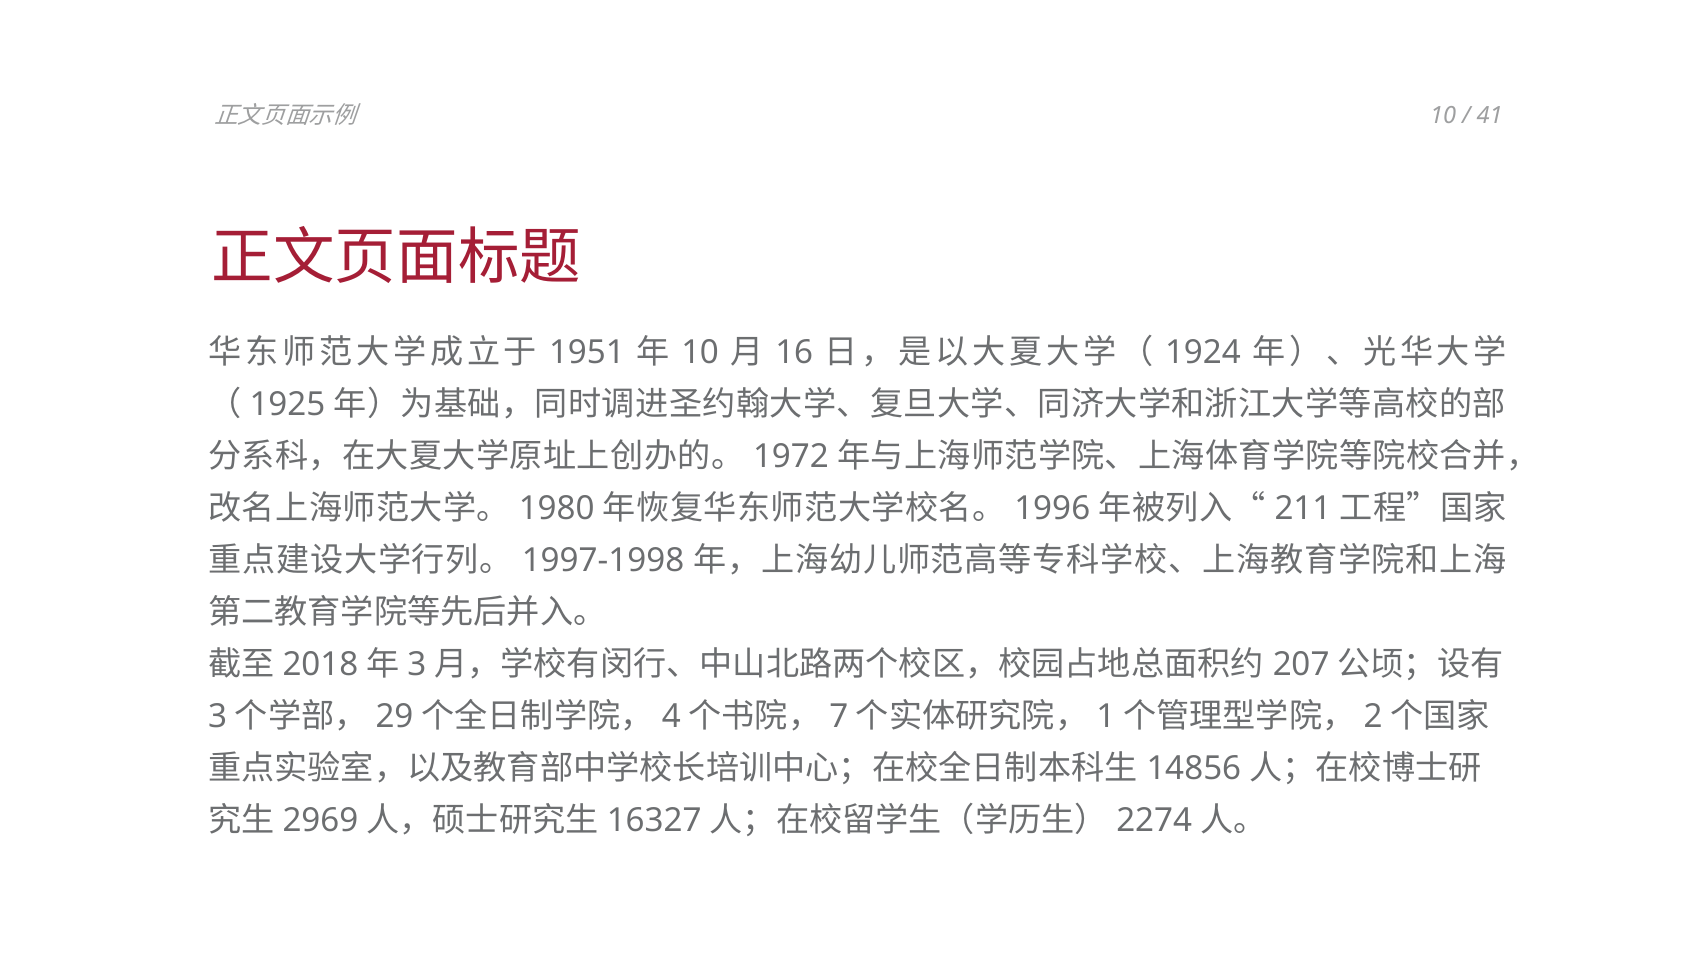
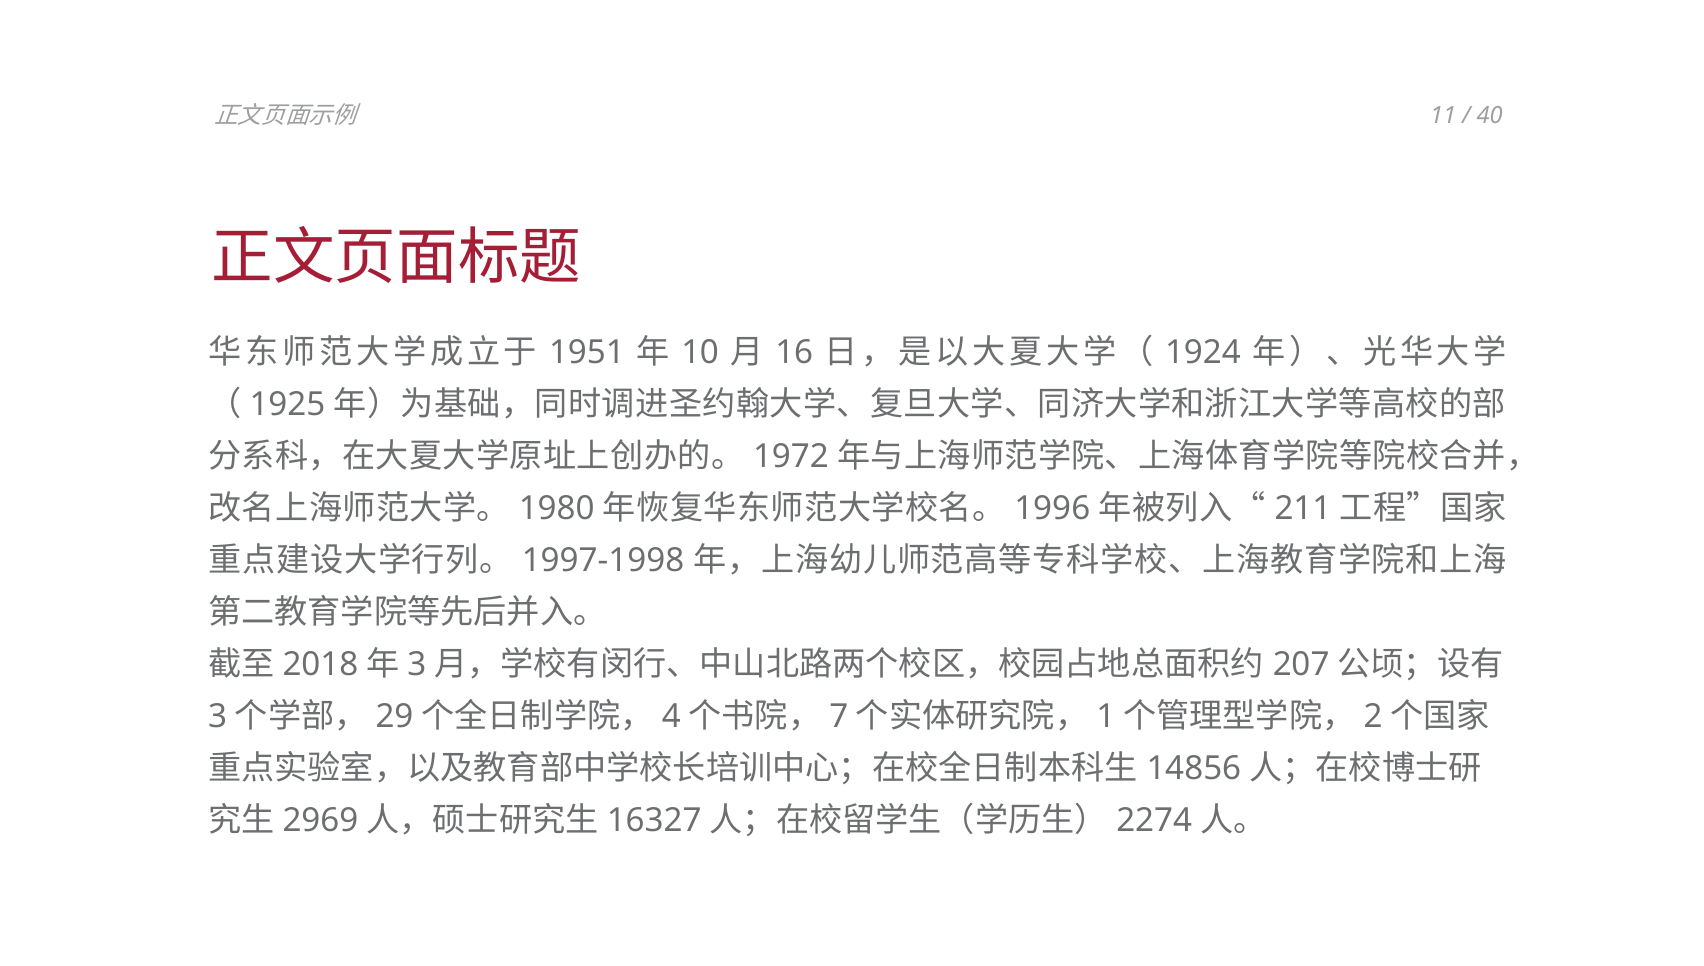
10: 10 -> 11 (1443, 115)
41: 41 -> 40 (1490, 115)
